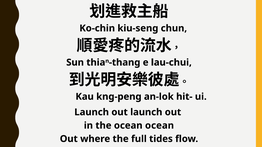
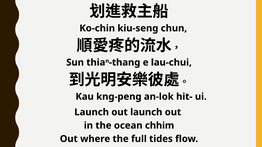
ocean ocean: ocean -> chhim (160, 126)
